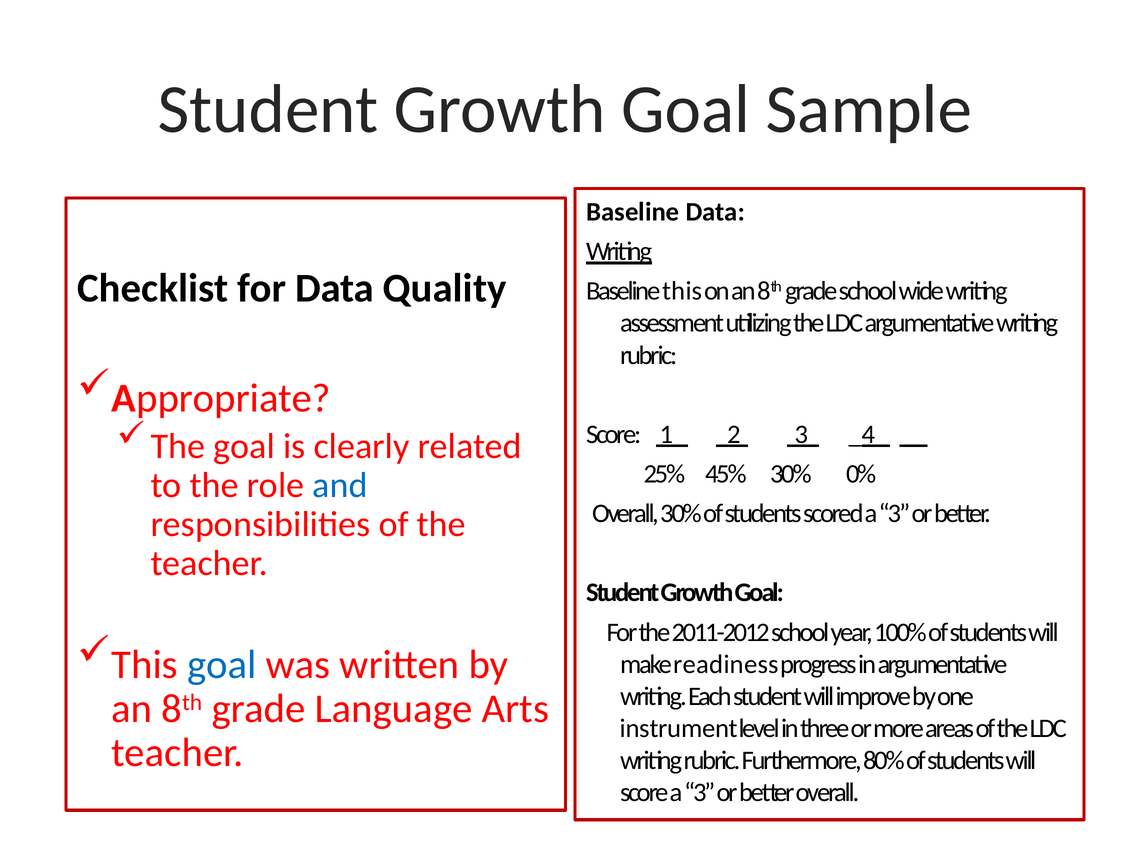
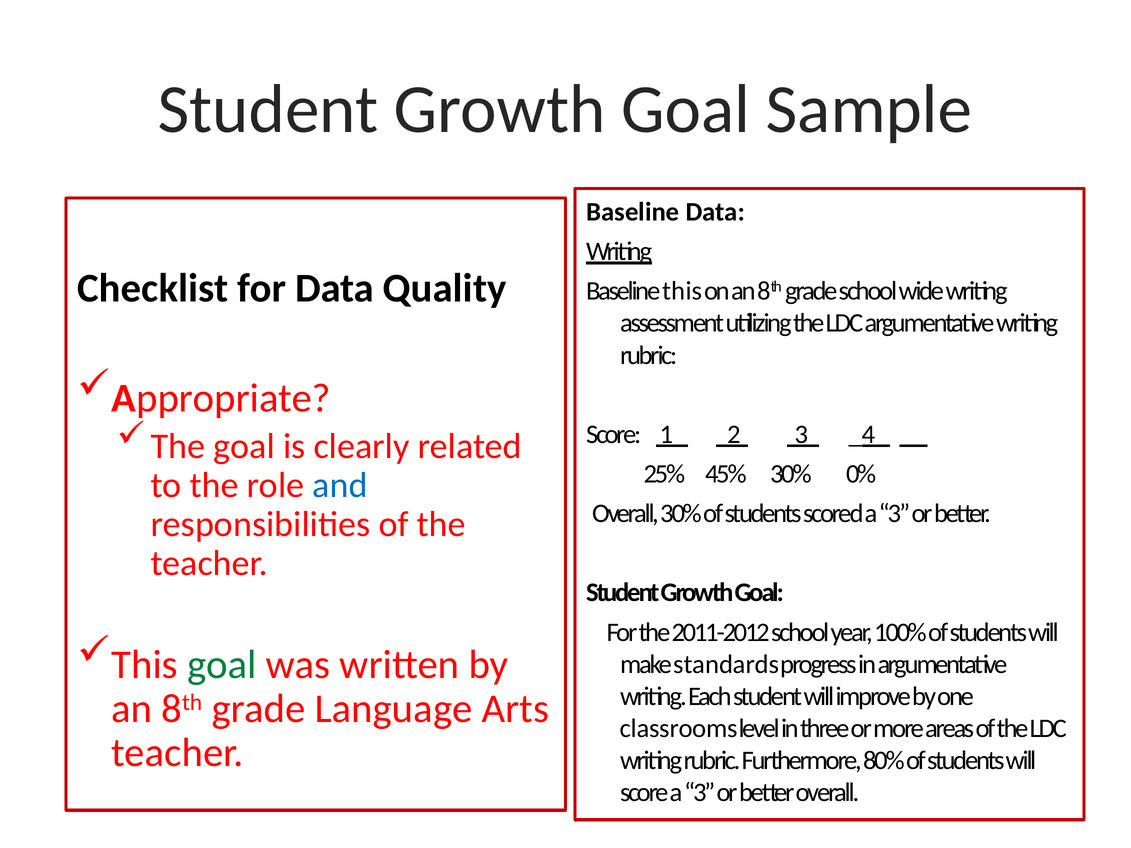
goal colour: blue -> green (222, 665)
readiness: readiness -> standards (726, 664)
instrument: instrument -> classrooms (679, 729)
